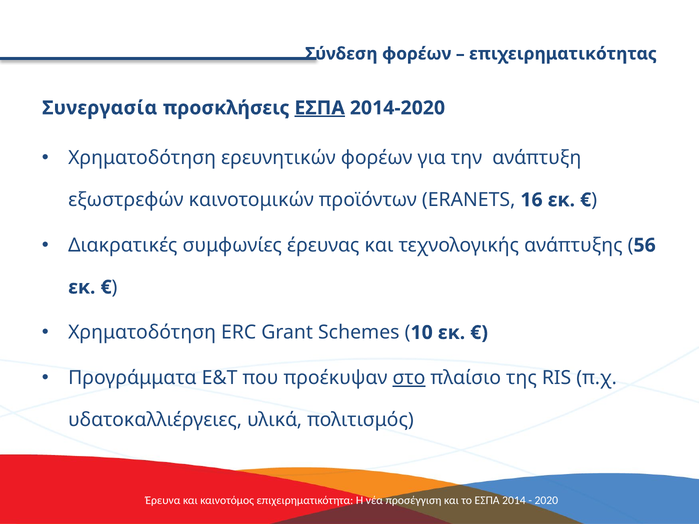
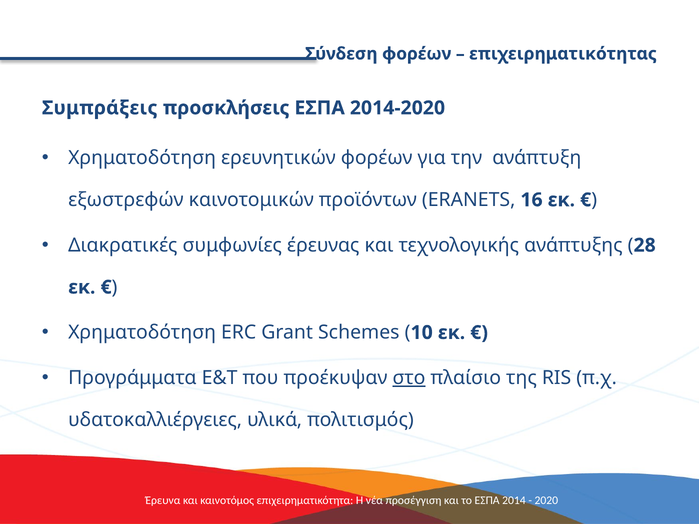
Συνεργασία: Συνεργασία -> Συμπράξεις (100, 108)
ΕΣΠΑ underline: present -> none (320, 108)
56: 56 -> 28 (645, 245)
